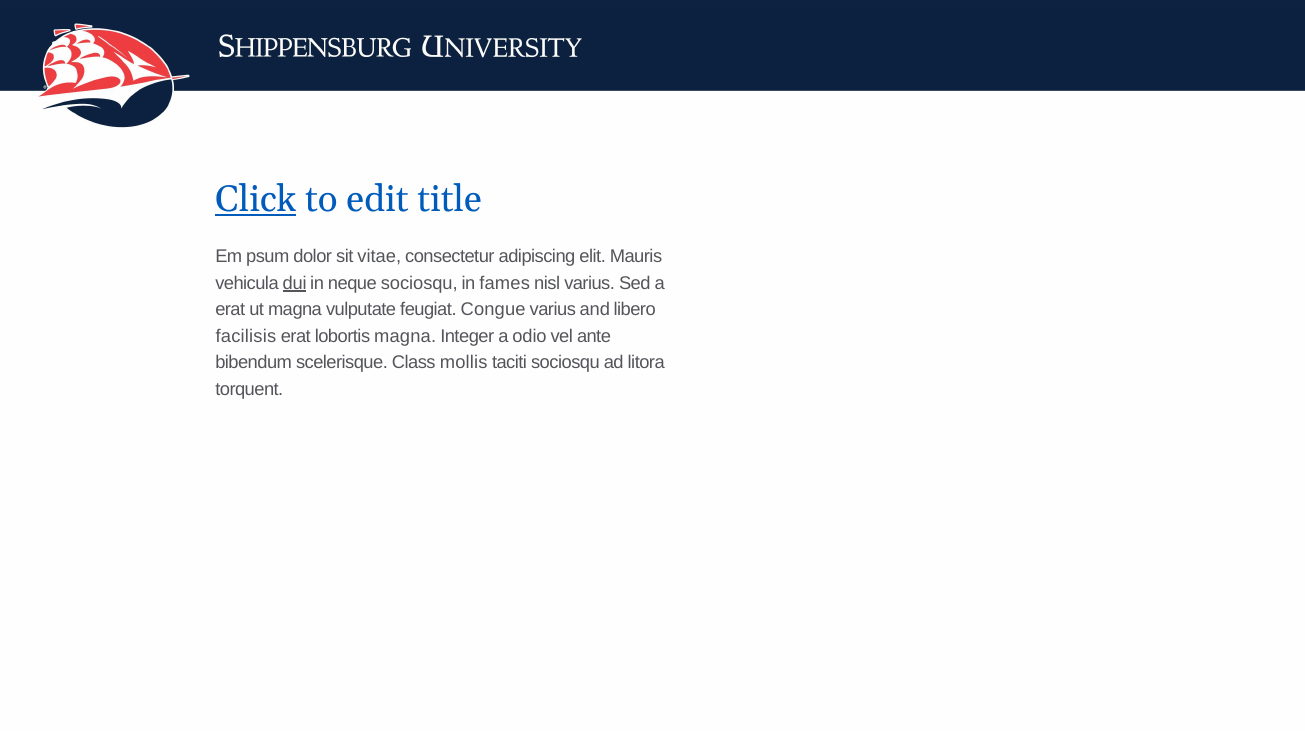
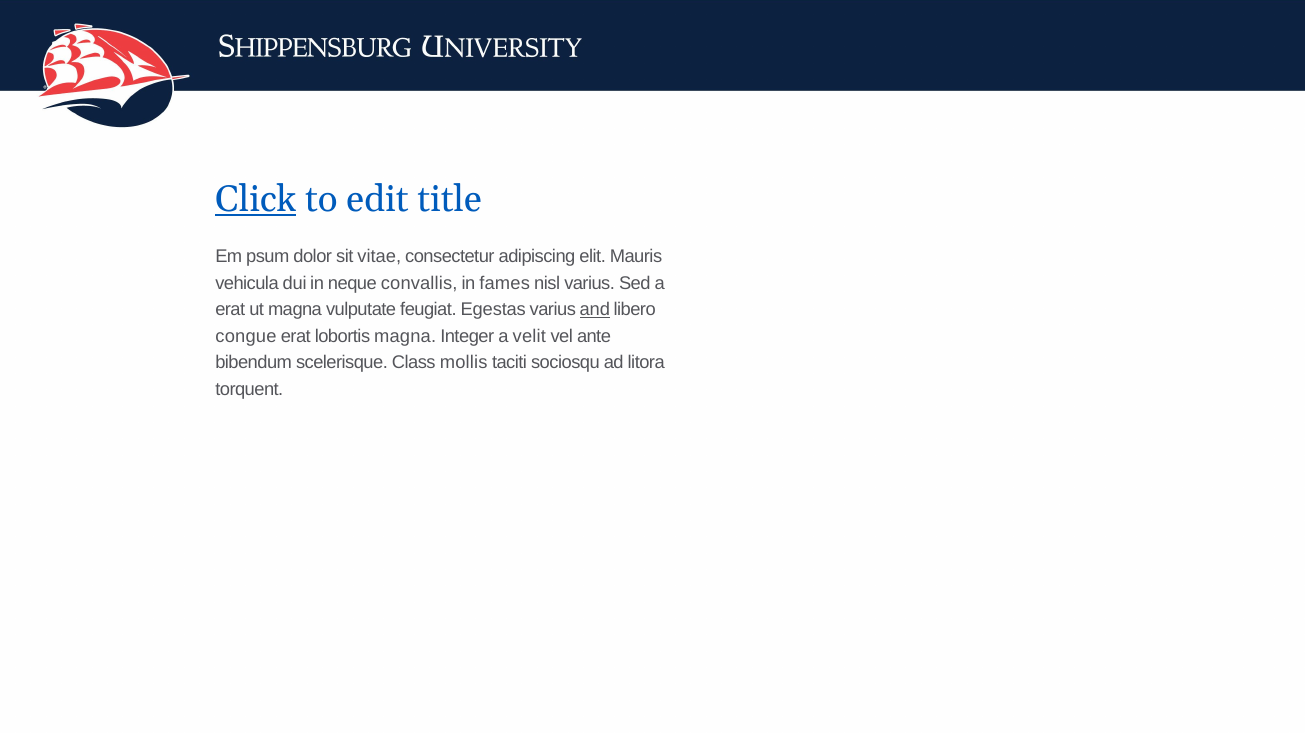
dui underline: present -> none (295, 283)
neque sociosqu: sociosqu -> convallis (419, 283)
Congue: Congue -> Egestas (493, 310)
and underline: none -> present (595, 310)
facilisis: facilisis -> congue (246, 336)
odio: odio -> velit (529, 336)
